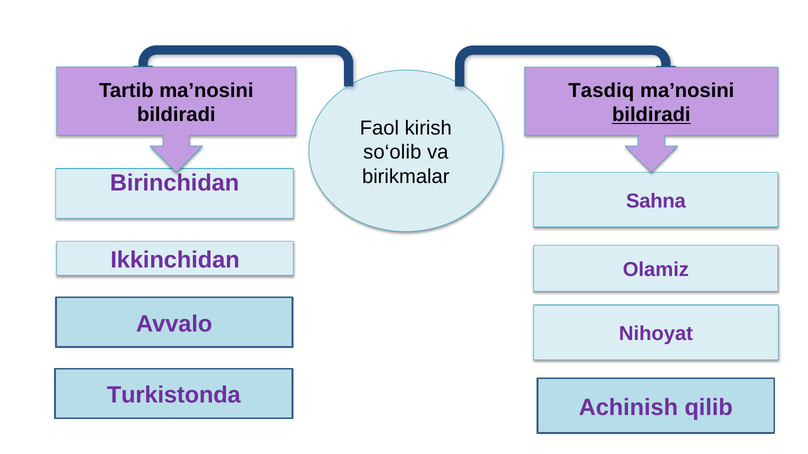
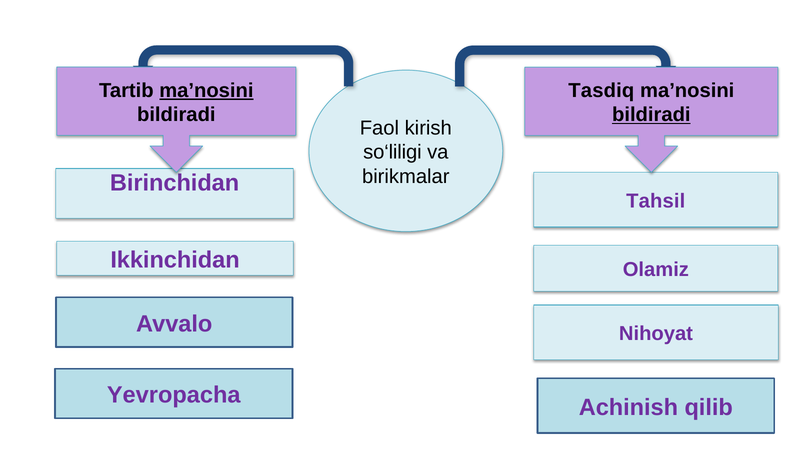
ma’nosini underline: none -> present (206, 91)
so‘olib: so‘olib -> so‘liligi (392, 152)
Sahna: Sahna -> Tahsil (656, 201)
Turkistonda: Turkistonda -> Yevropacha (174, 396)
